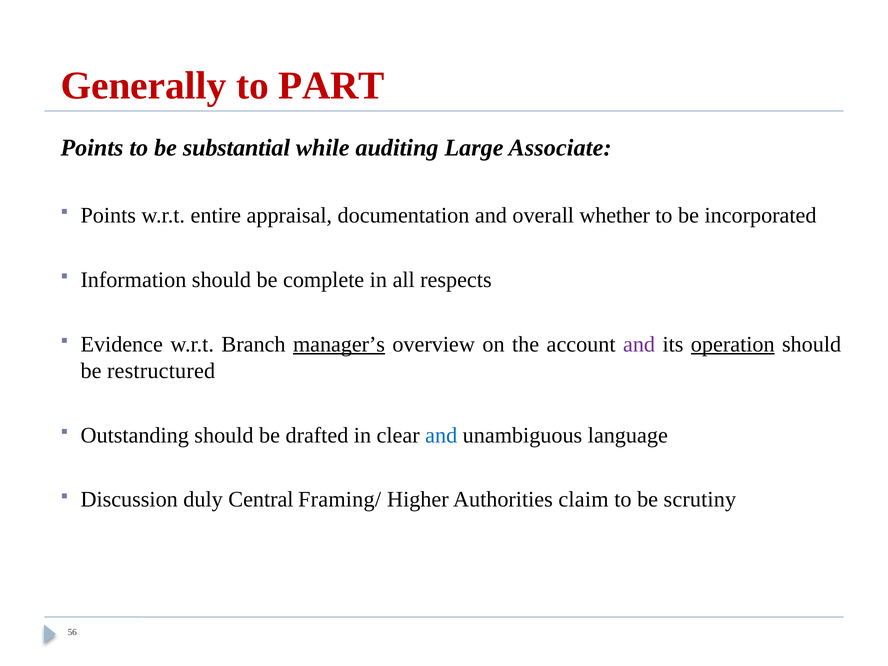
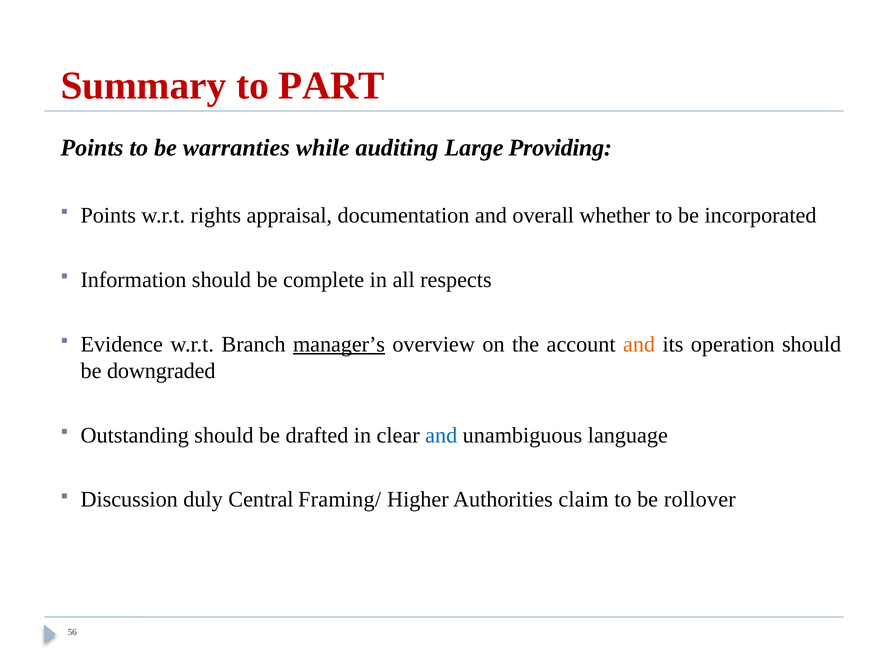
Generally: Generally -> Summary (144, 86)
substantial: substantial -> warranties (236, 148)
Associate: Associate -> Providing (560, 148)
entire: entire -> rights (216, 215)
and colour: purple -> orange (639, 344)
operation underline: present -> none (733, 344)
restructured: restructured -> downgraded (161, 371)
scrutiny: scrutiny -> rollover (700, 500)
